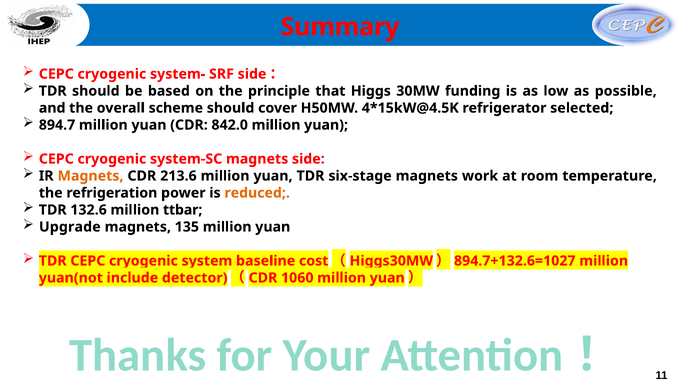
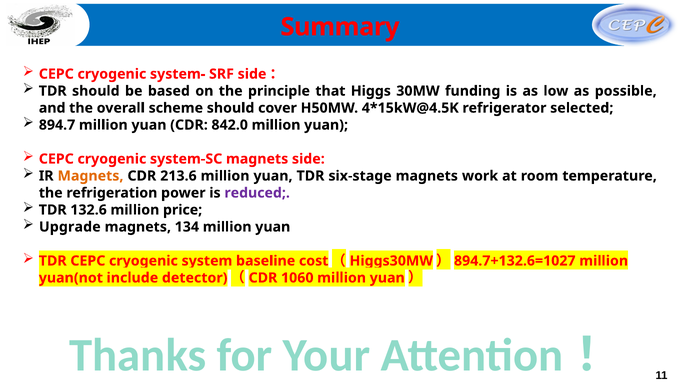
reduced colour: orange -> purple (257, 193)
ttbar: ttbar -> price (183, 210)
135: 135 -> 134 (187, 227)
